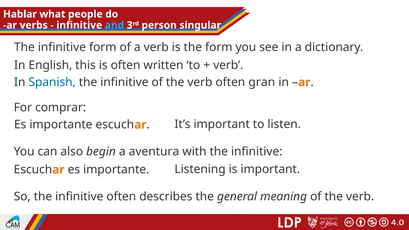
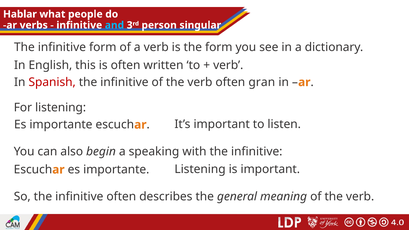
Spanish colour: blue -> red (52, 82)
For comprar: comprar -> listening (61, 108)
aventura: aventura -> speaking (154, 152)
